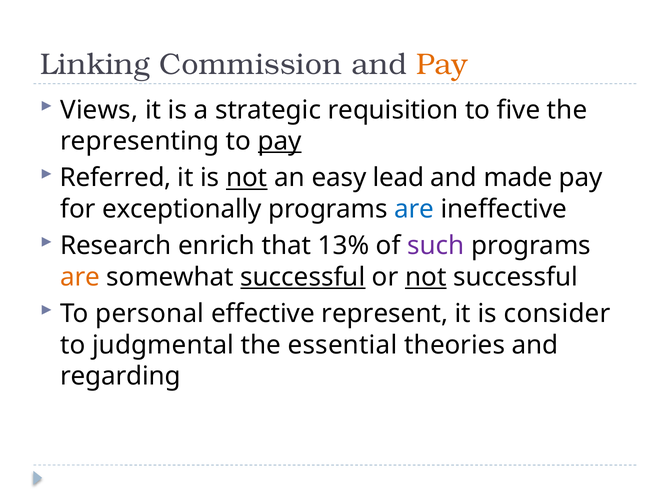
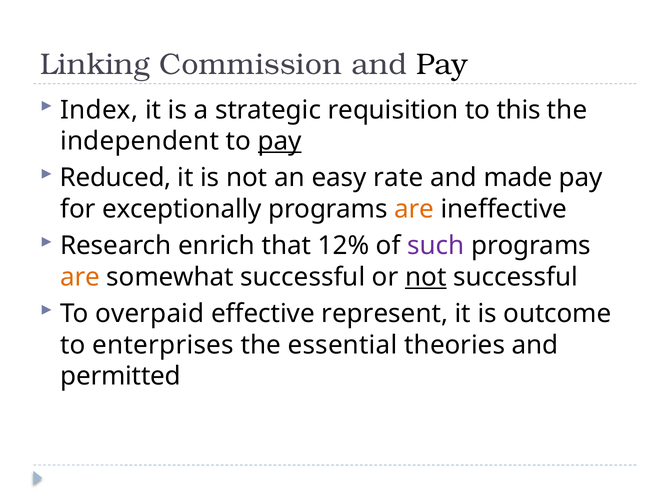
Pay colour: orange -> black (442, 65)
Views: Views -> Index (99, 110)
five: five -> this (519, 110)
representing: representing -> independent (140, 141)
Referred: Referred -> Reduced (116, 178)
not underline: present -> none (247, 178)
lead: lead -> rate (398, 178)
are colour: blue -> orange (414, 209)
13%: 13% -> 12% (344, 246)
successful underline: present -> none (303, 277)
personal: personal -> overpaid (150, 314)
consider: consider -> outcome (557, 314)
judgmental: judgmental -> enterprises (163, 345)
regarding: regarding -> permitted (121, 376)
